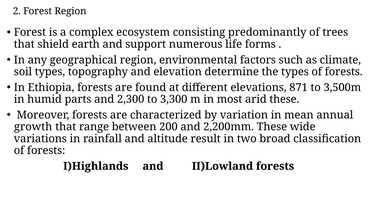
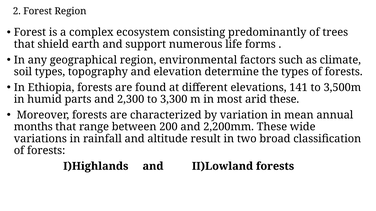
871: 871 -> 141 (299, 88)
growth: growth -> months (33, 127)
